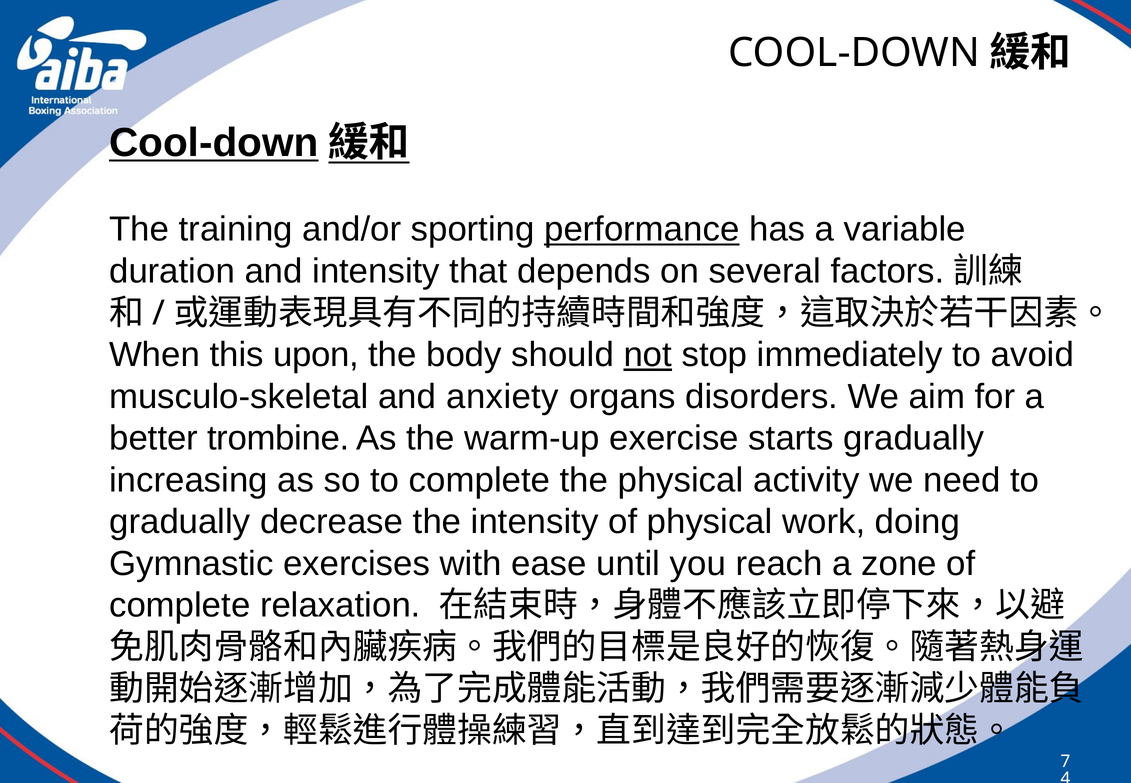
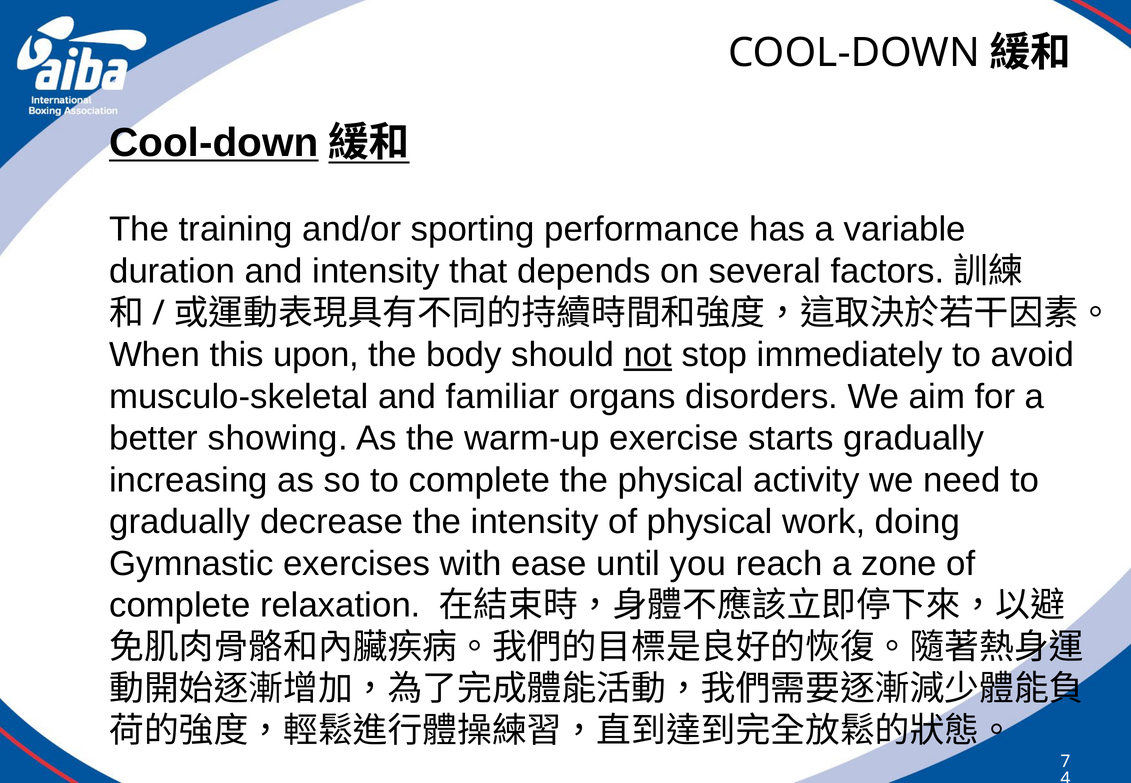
performance underline: present -> none (642, 229)
anxiety: anxiety -> familiar (503, 397)
trombine: trombine -> showing (278, 438)
